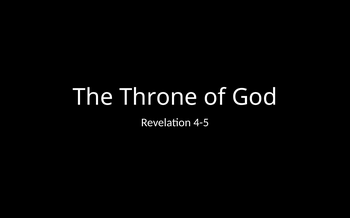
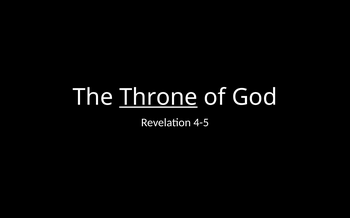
Throne underline: none -> present (158, 97)
